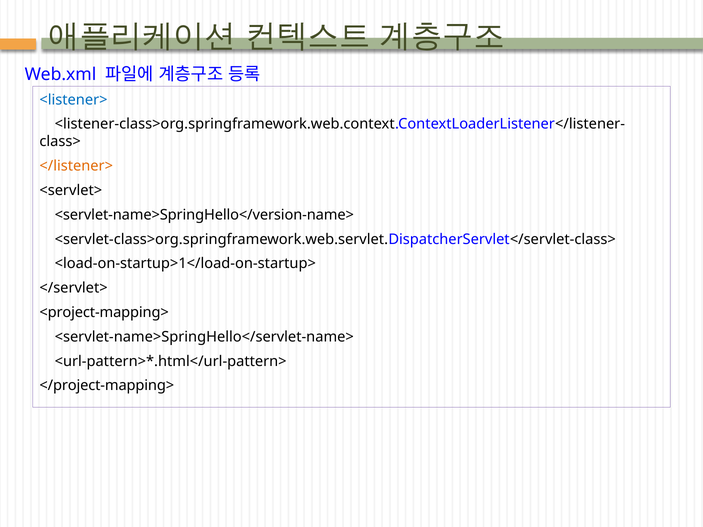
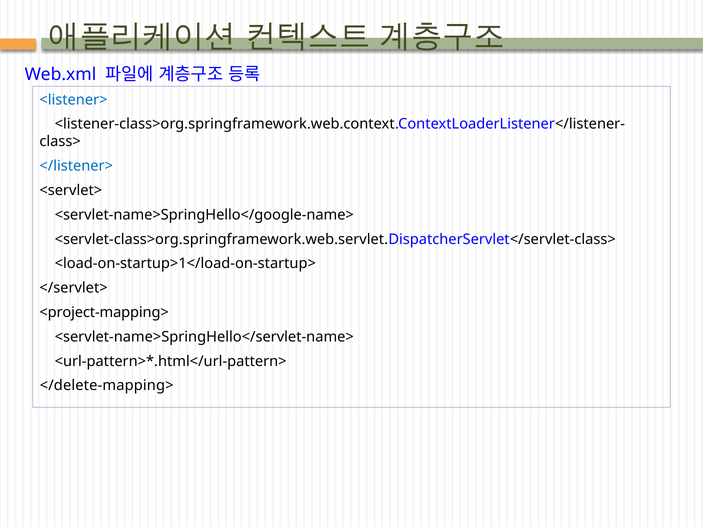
</listener> colour: orange -> blue (76, 166)
<servlet-name>SpringHello</version-name>: <servlet-name>SpringHello</version-name> -> <servlet-name>SpringHello</google-name> (204, 215)
</project-mapping>: </project-mapping> -> </delete-mapping> (107, 386)
